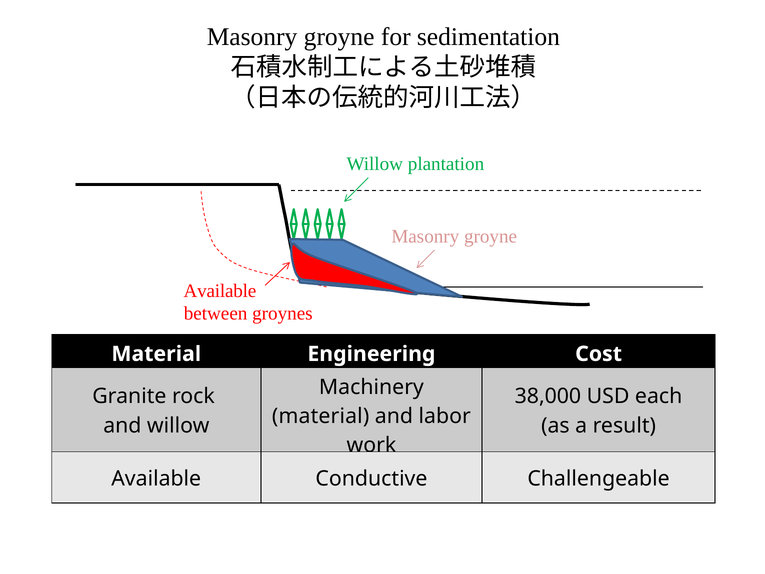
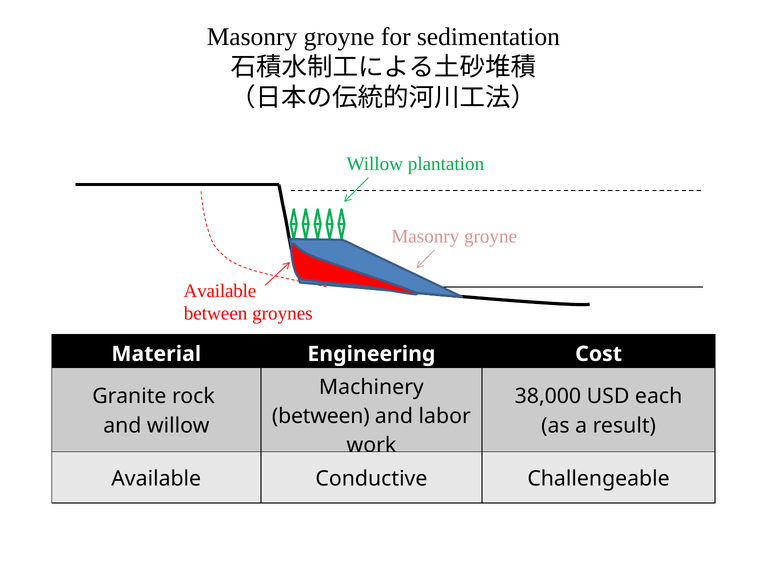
material: material -> between (321, 416)
